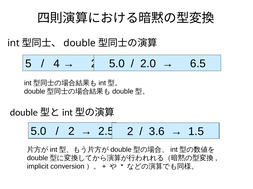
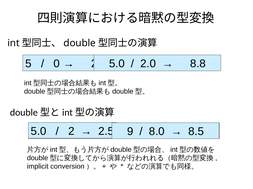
4: 4 -> 0 (57, 64)
6.5: 6.5 -> 8.8 (198, 64)
2: 2 -> 9 (130, 132)
3.6: 3.6 -> 8.0 (157, 132)
1.5: 1.5 -> 8.5 (196, 132)
